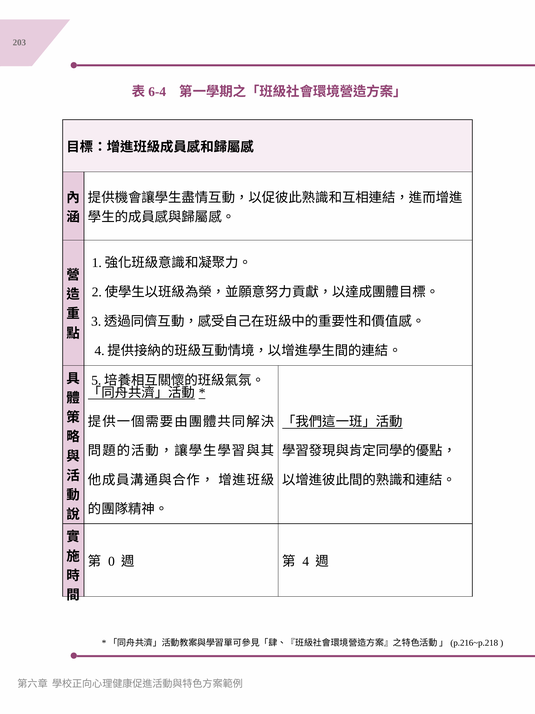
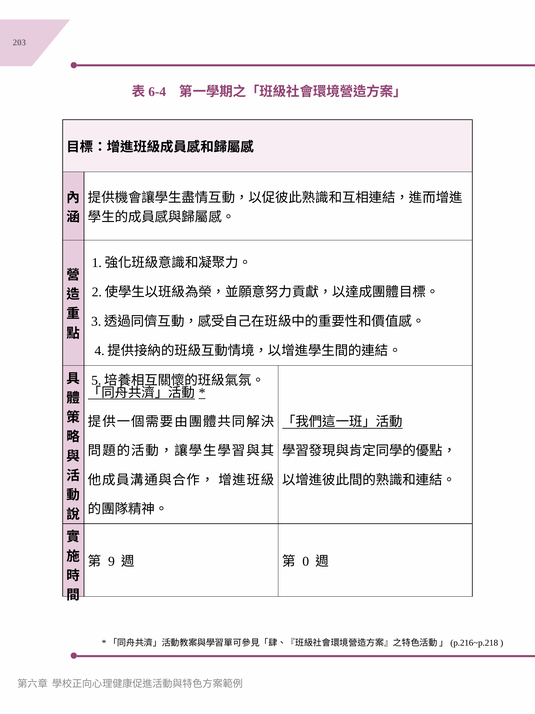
0: 0 -> 9 (111, 561)
4: 4 -> 0 (306, 561)
